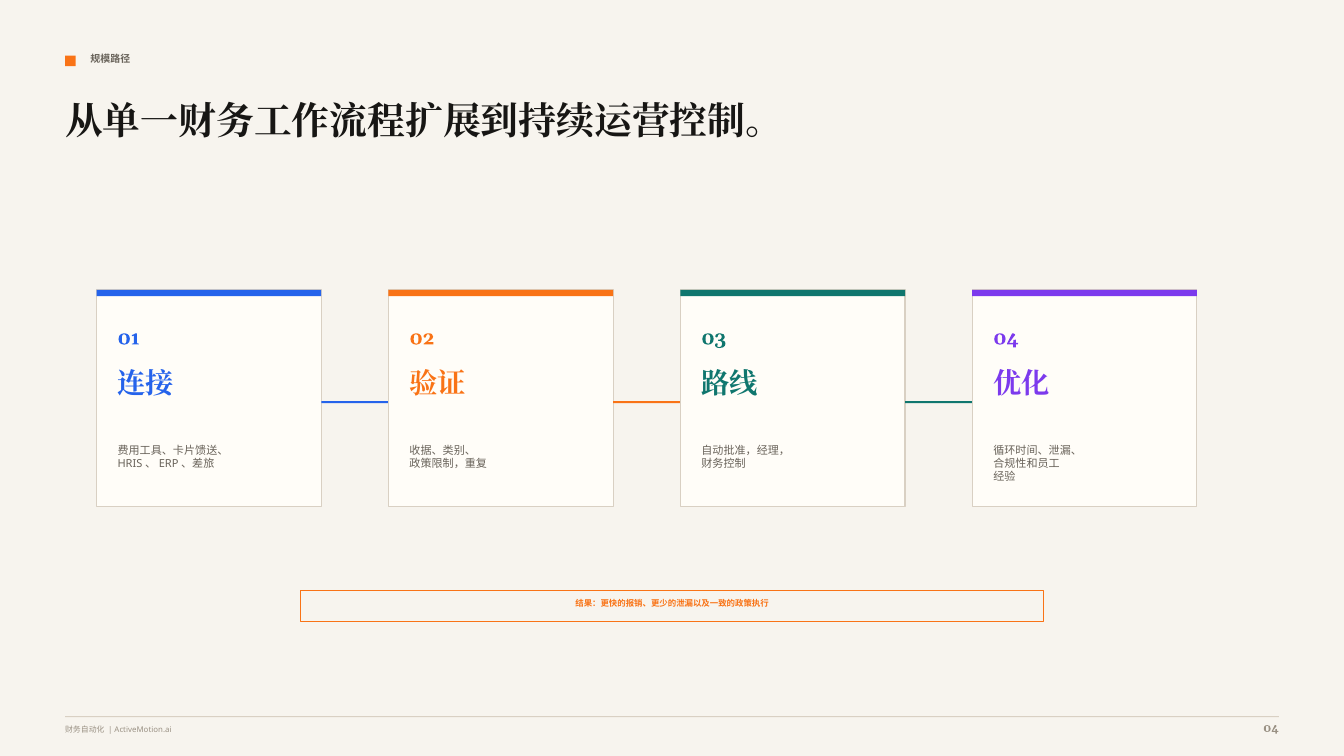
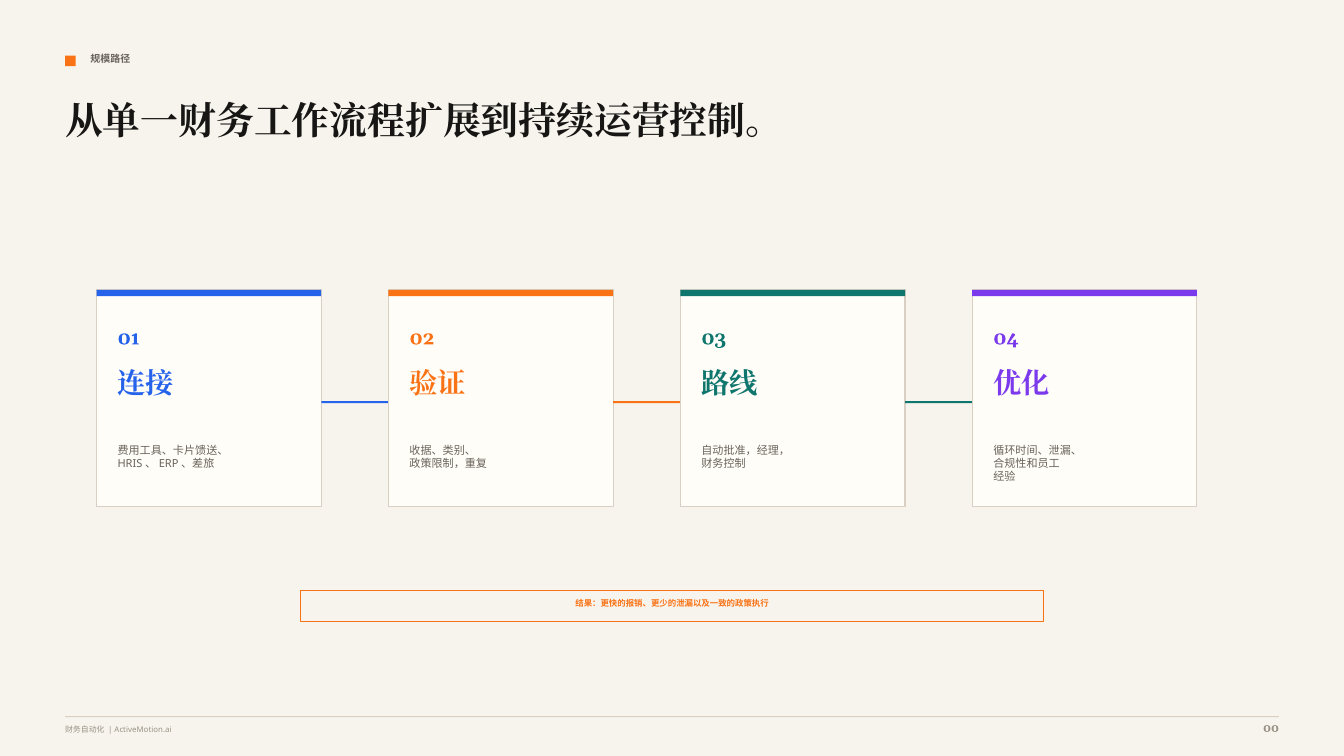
ActiveMotion.ai 04: 04 -> 00 (1271, 728)
